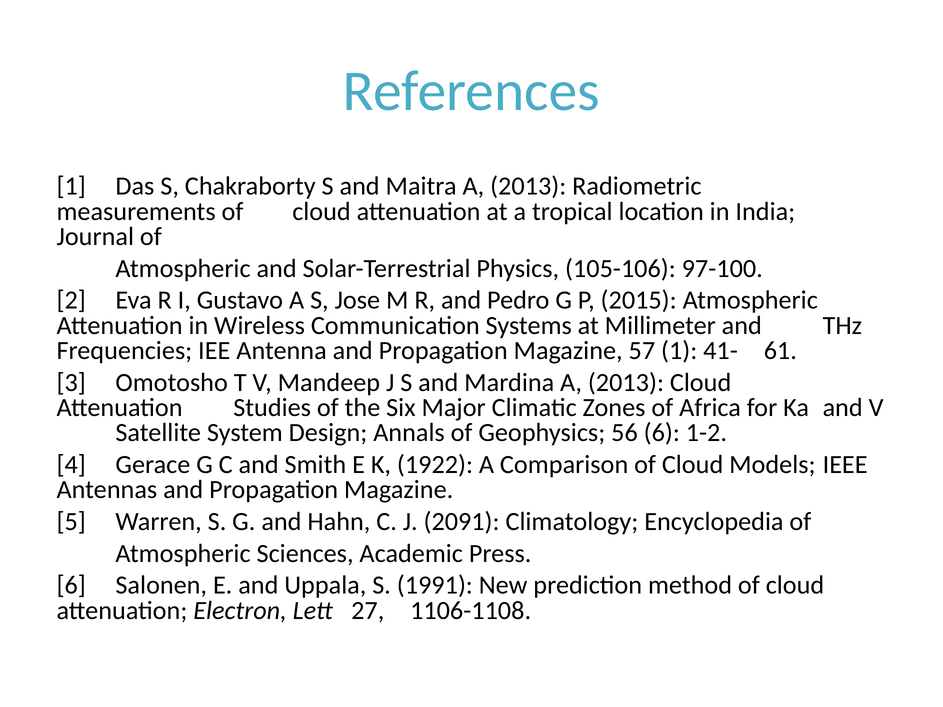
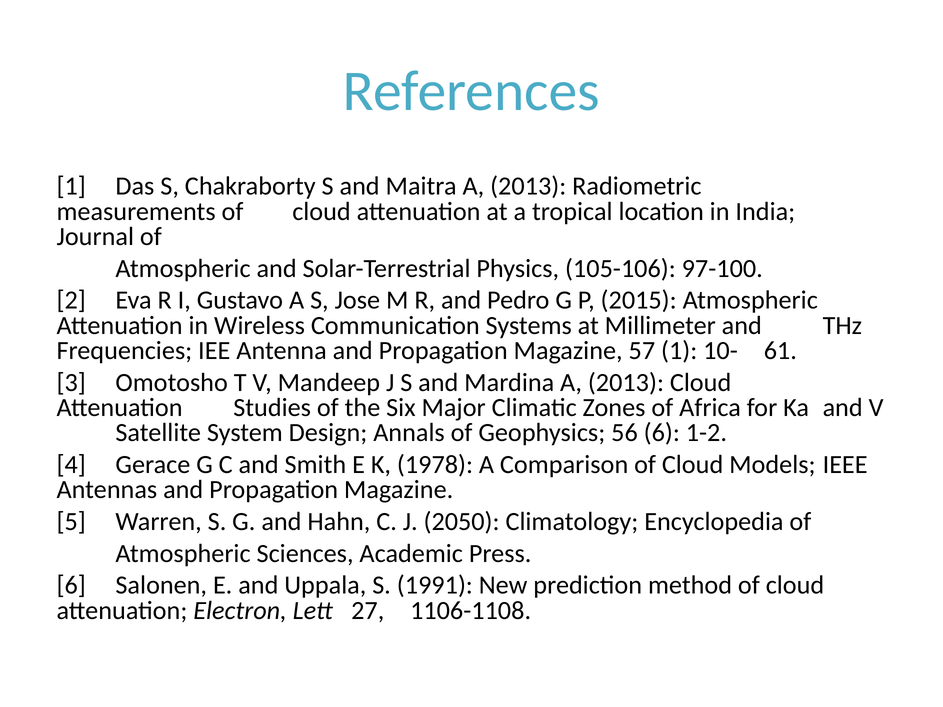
41-: 41- -> 10- (721, 351)
1922: 1922 -> 1978 (435, 465)
2091: 2091 -> 2050 (462, 522)
